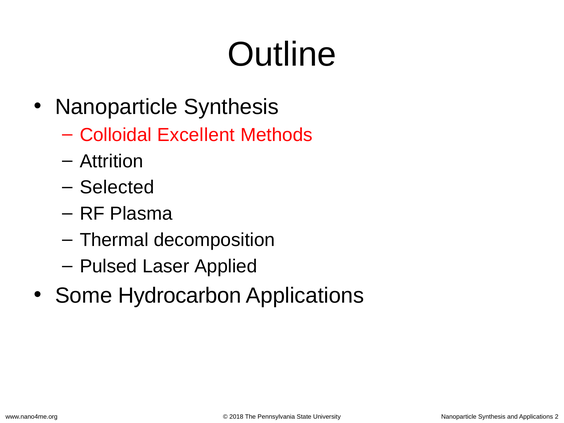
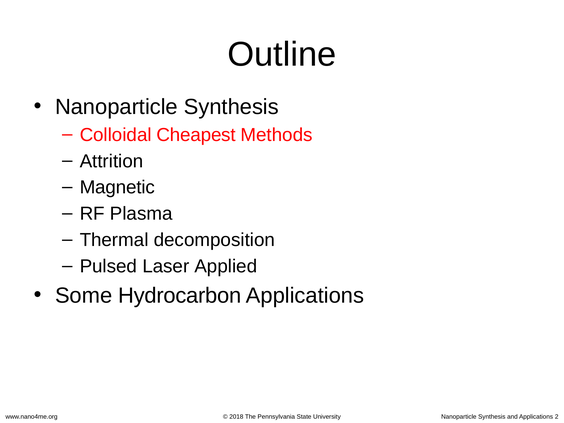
Excellent: Excellent -> Cheapest (196, 135)
Selected: Selected -> Magnetic (117, 187)
